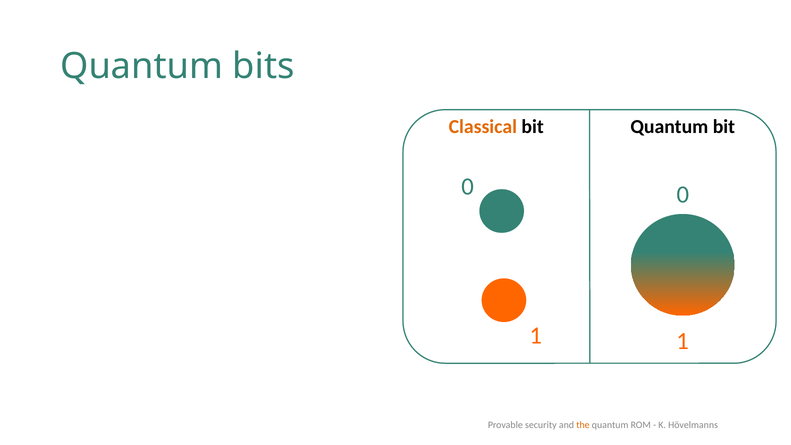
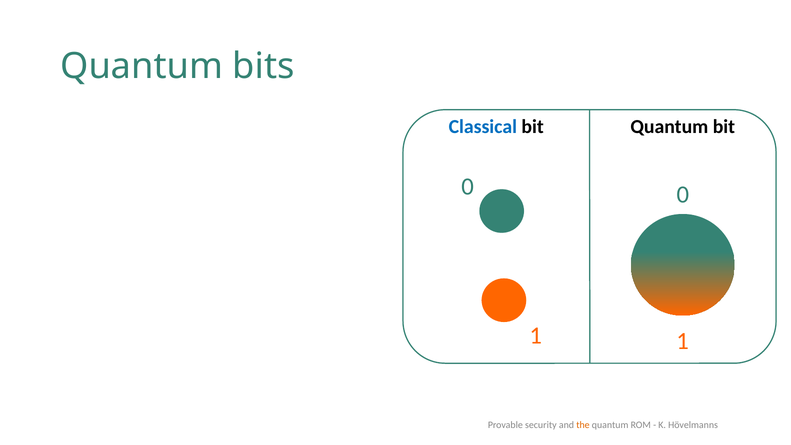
Classical colour: orange -> blue (483, 127)
